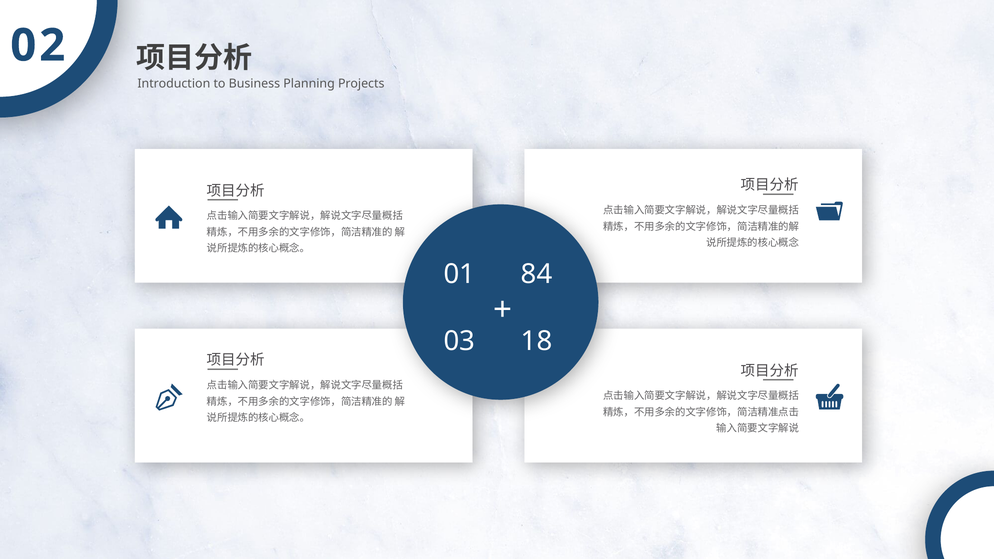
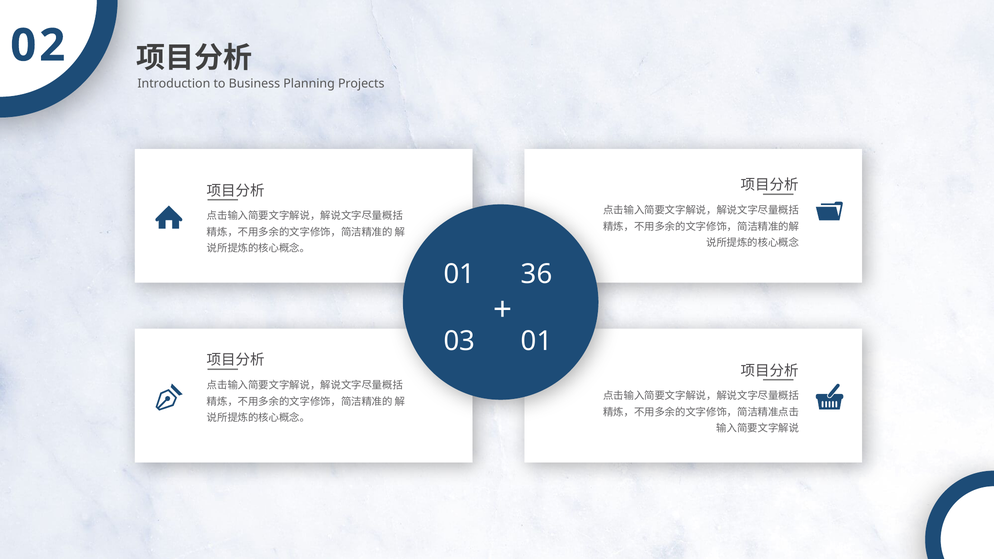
84: 84 -> 36 (537, 274)
03 18: 18 -> 01 (537, 341)
